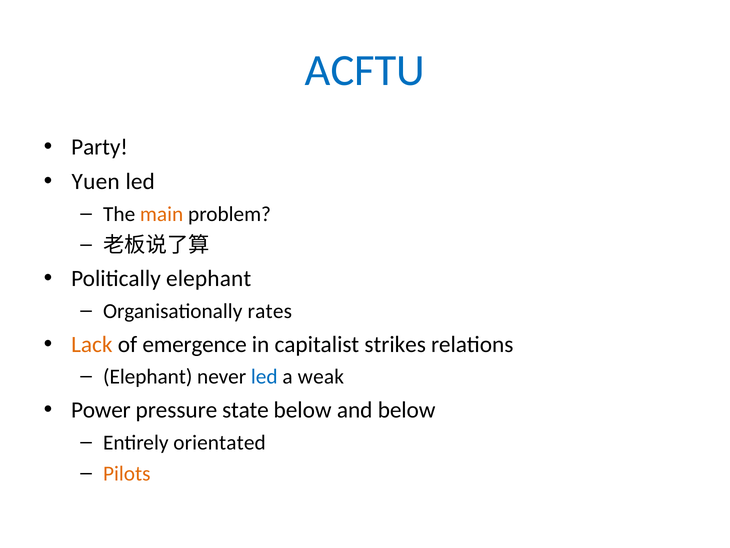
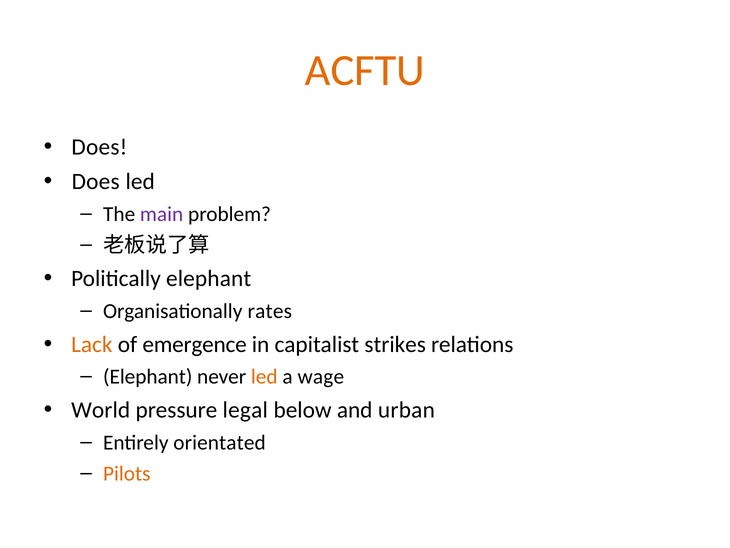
ACFTU colour: blue -> orange (365, 71)
Party: Party -> Does (99, 147)
Yuen: Yuen -> Does (96, 181)
main colour: orange -> purple (162, 214)
led colour: blue -> orange (264, 376)
weak: weak -> wage (321, 376)
Power: Power -> World (101, 410)
state: state -> legal (245, 410)
and below: below -> urban (406, 410)
